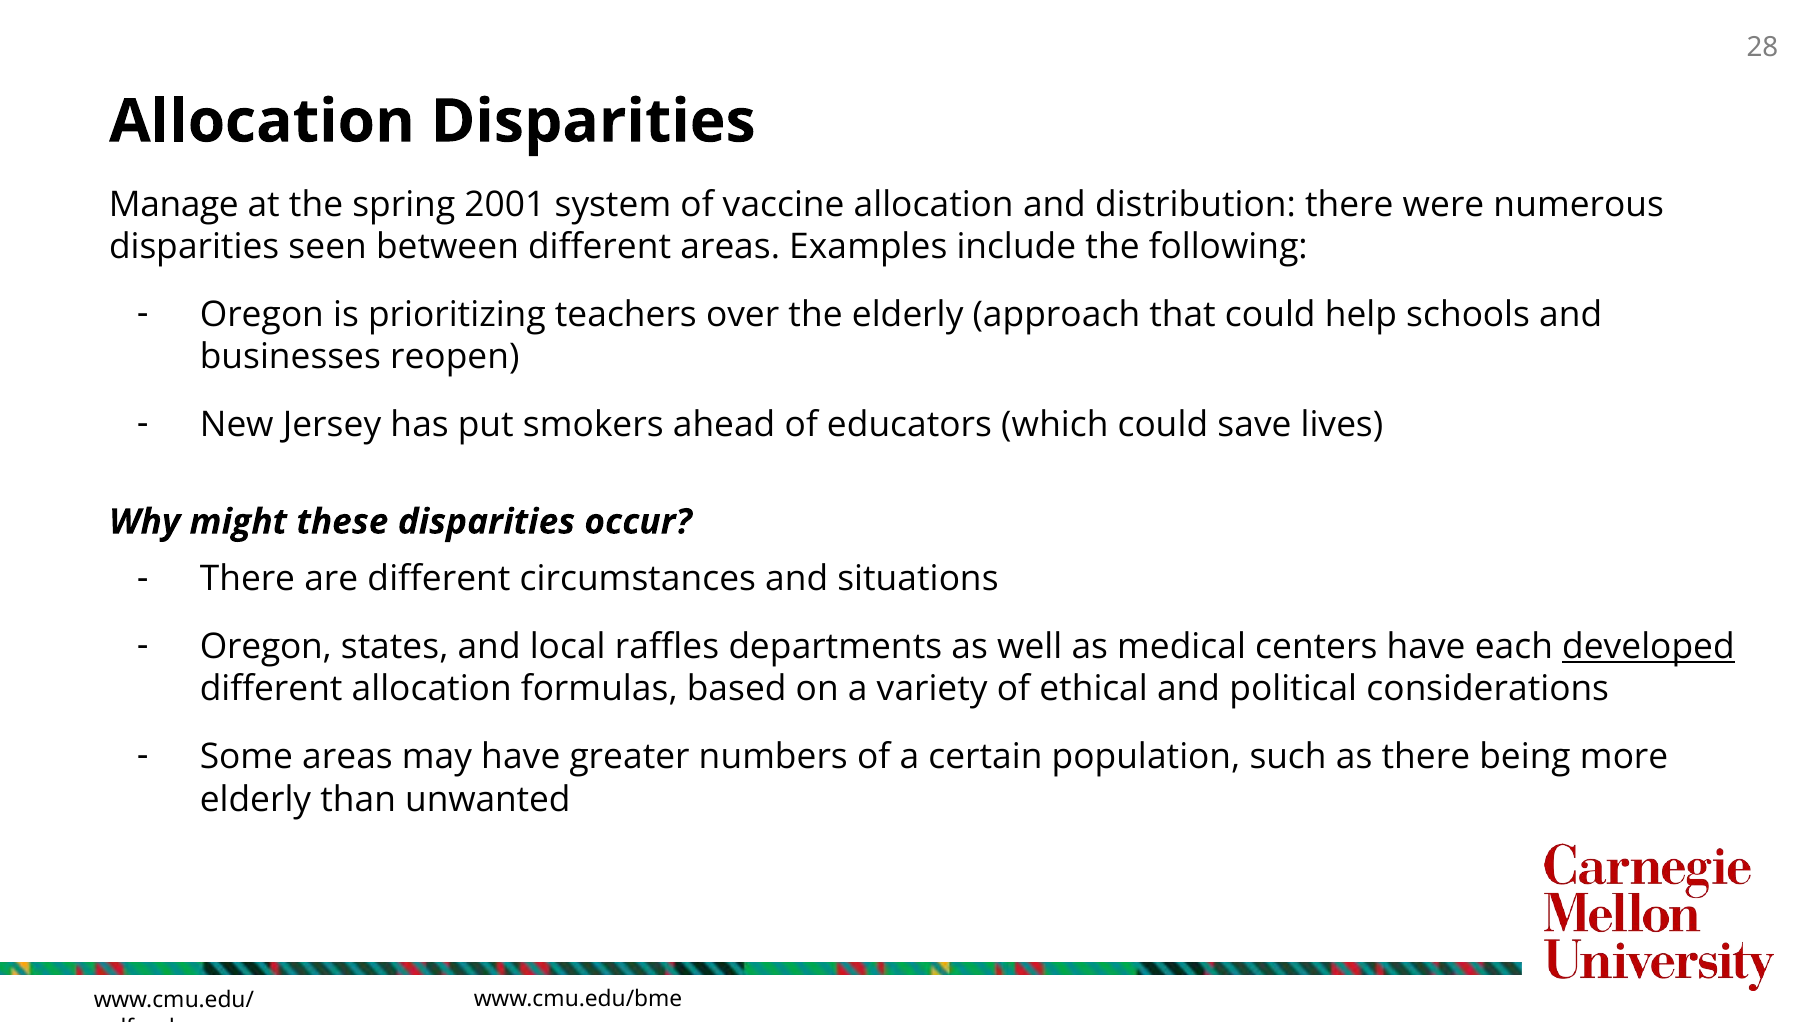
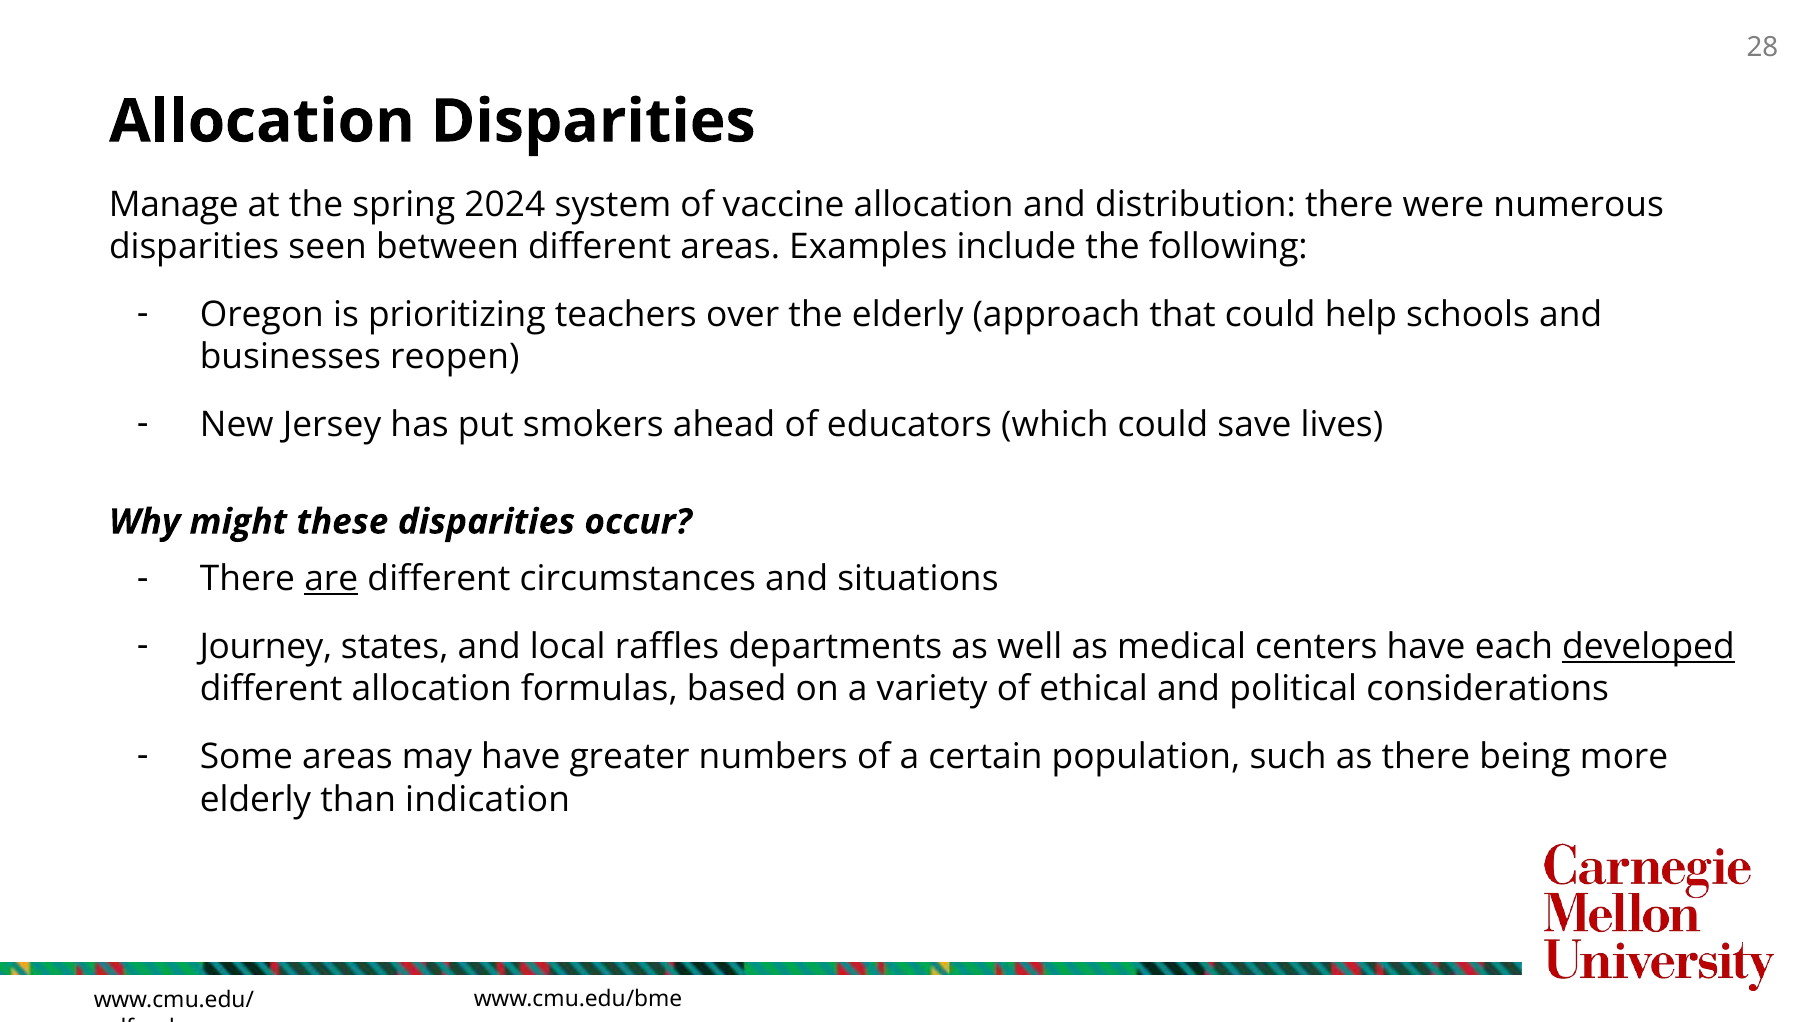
2001: 2001 -> 2024 (505, 205)
are underline: none -> present (331, 579)
Oregon: Oregon -> Journey (266, 647)
unwanted: unwanted -> indication (488, 799)
